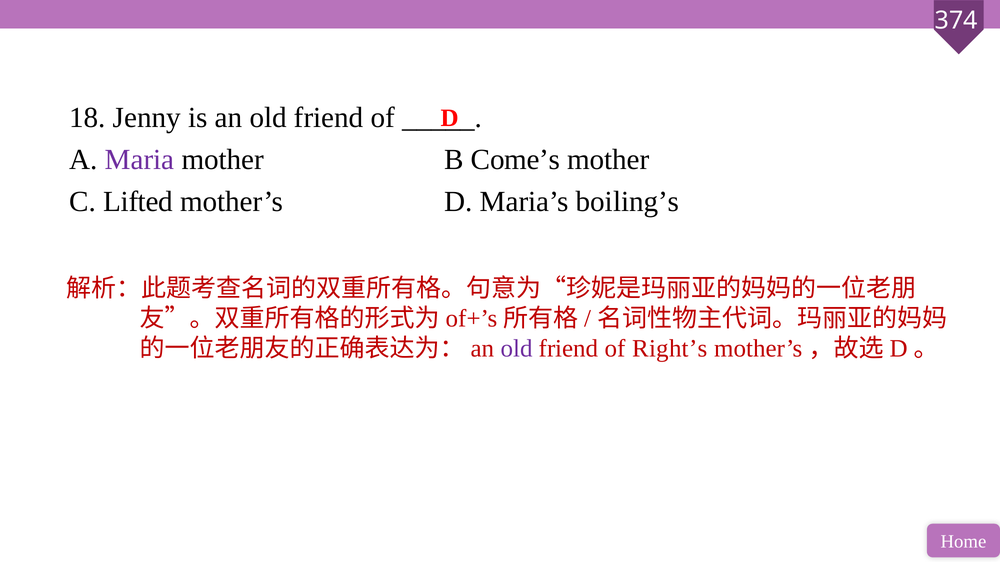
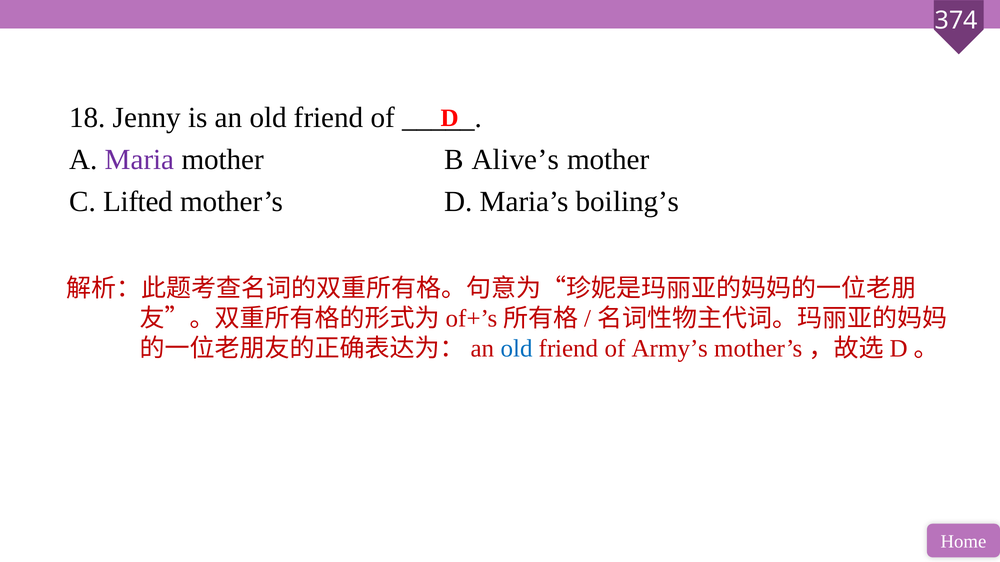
Come’s: Come’s -> Alive’s (515, 160)
old colour: purple -> blue (517, 349)
Right’s: Right’s -> Army’s (670, 349)
